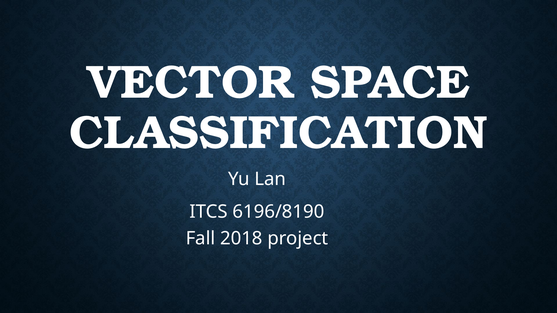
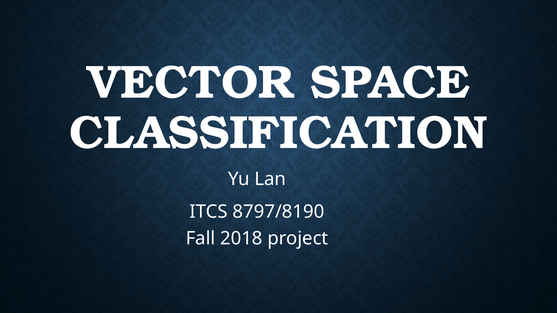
6196/8190: 6196/8190 -> 8797/8190 (278, 212)
